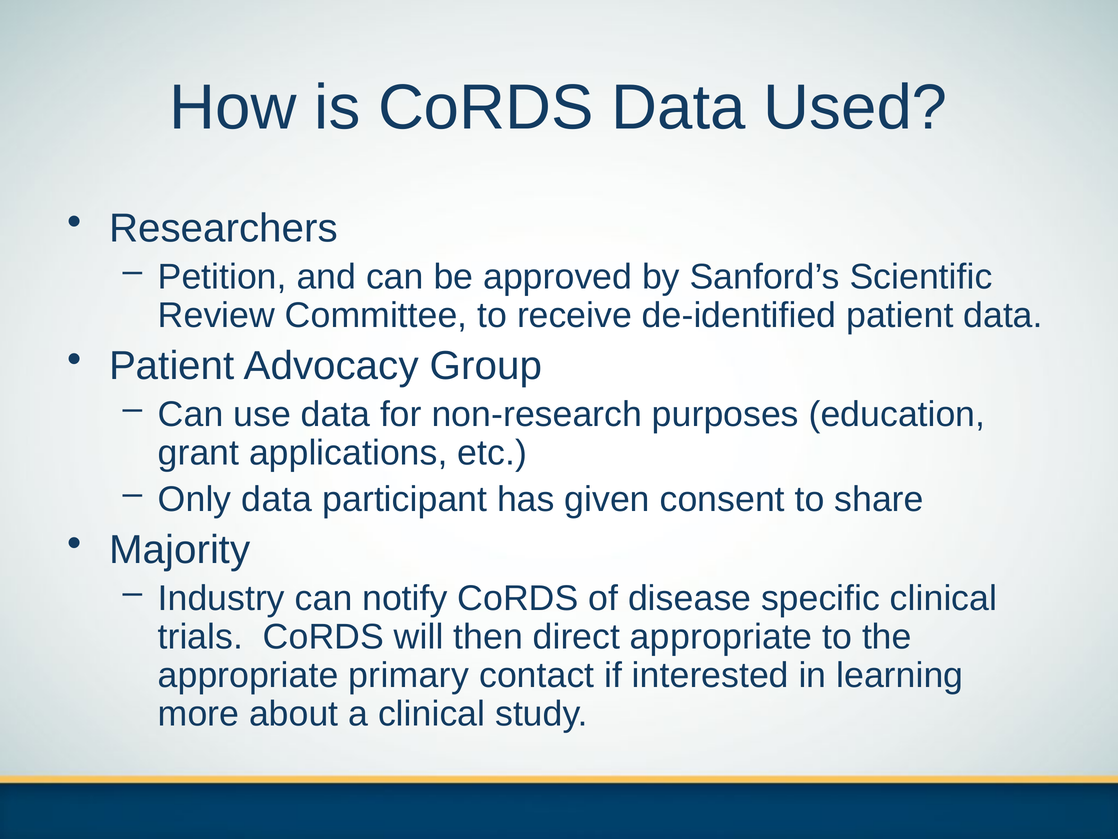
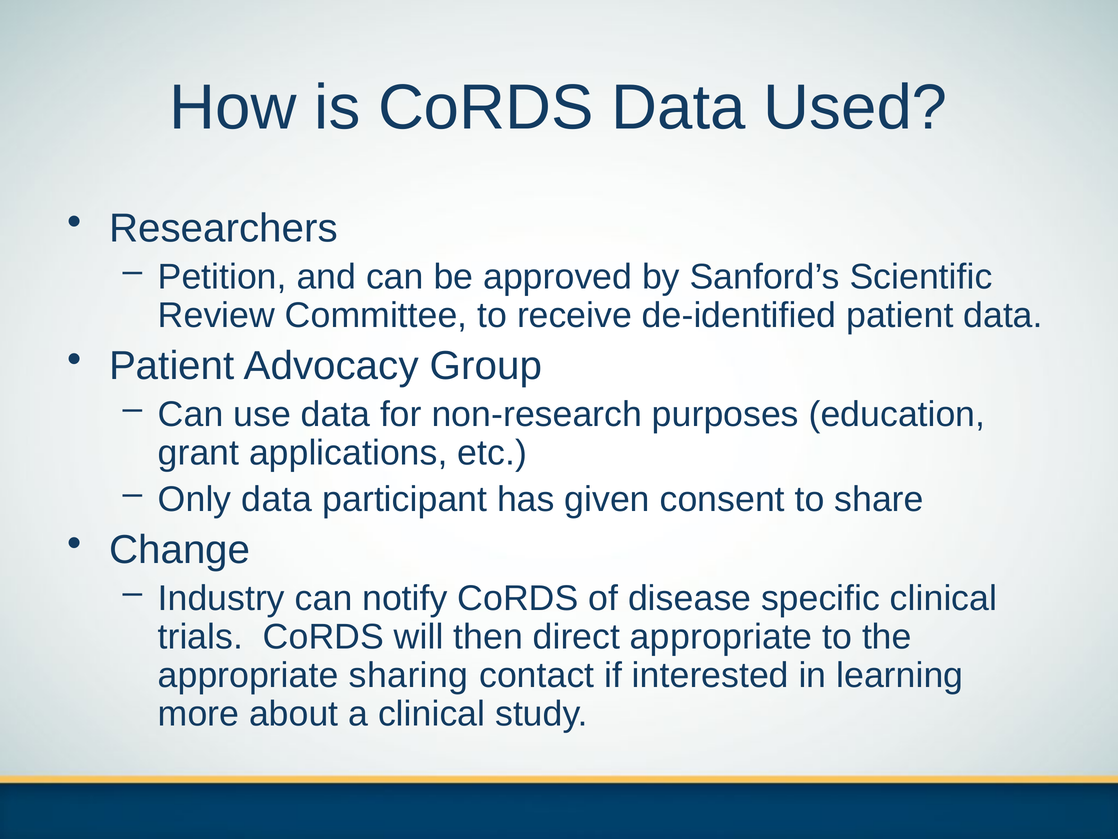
Majority: Majority -> Change (180, 550)
primary: primary -> sharing (409, 675)
